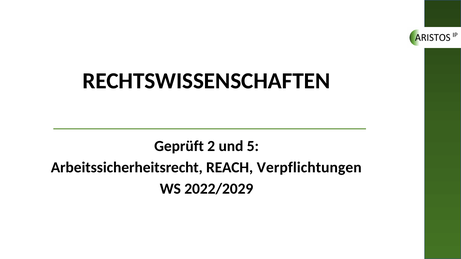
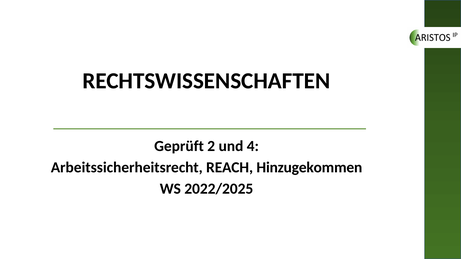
5: 5 -> 4 (253, 146)
Verpflichtungen: Verpflichtungen -> Hinzugekommen (309, 168)
2022/2029: 2022/2029 -> 2022/2025 (219, 189)
